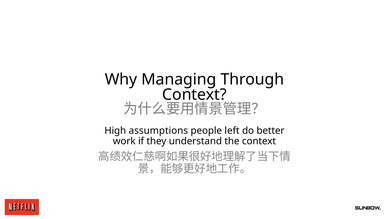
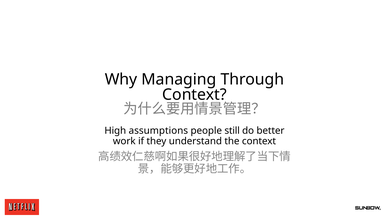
left: left -> still (232, 131)
